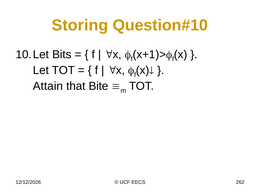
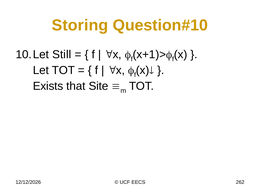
Bits: Bits -> Still (62, 55)
Attain: Attain -> Exists (48, 86)
Bite: Bite -> Site (99, 86)
